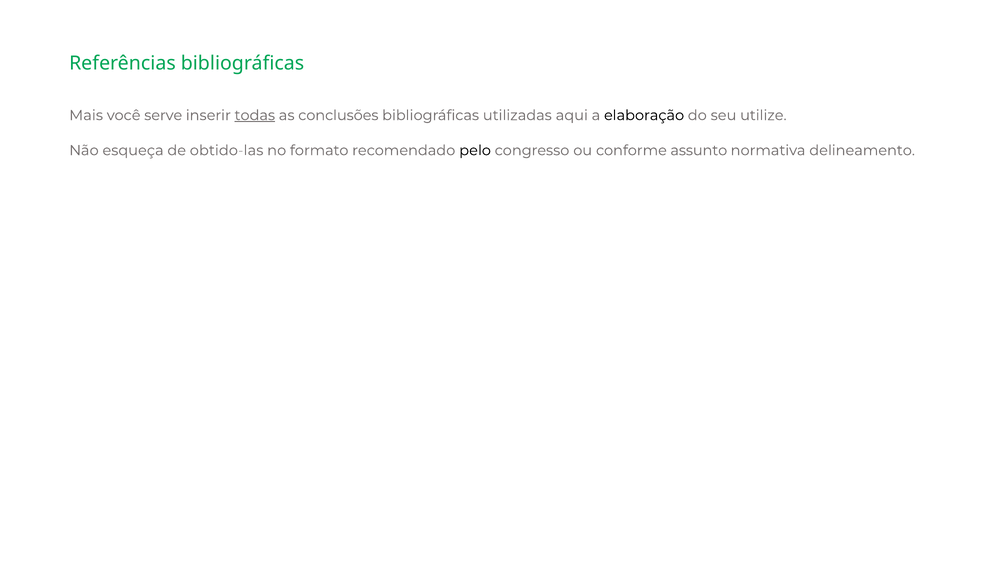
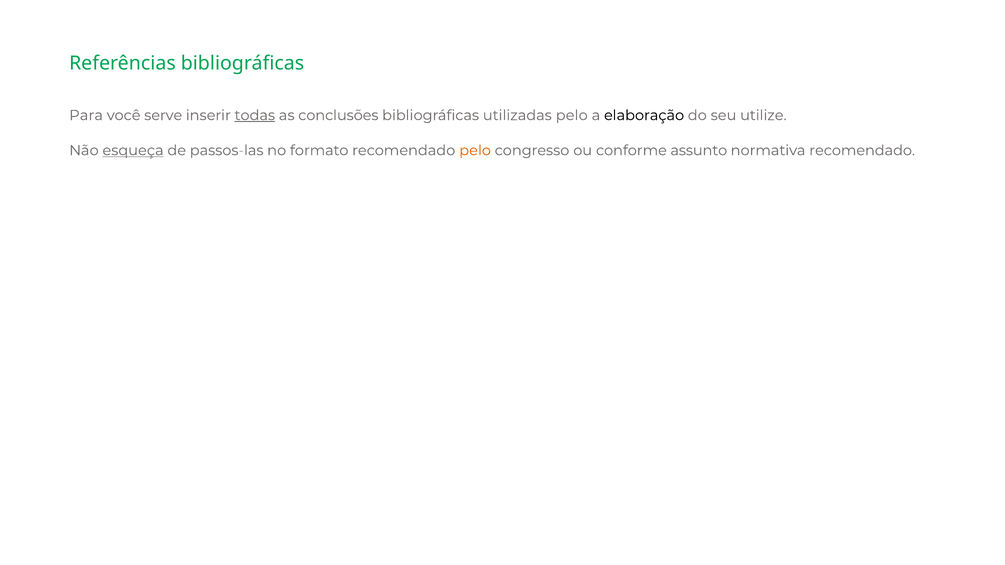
Mais: Mais -> Para (86, 115)
utilizadas aqui: aqui -> pelo (572, 115)
esqueça underline: none -> present (133, 151)
obtido-las: obtido-las -> passos-las (227, 151)
pelo colour: black -> orange (475, 151)
normativa delineamento: delineamento -> recomendado (862, 151)
